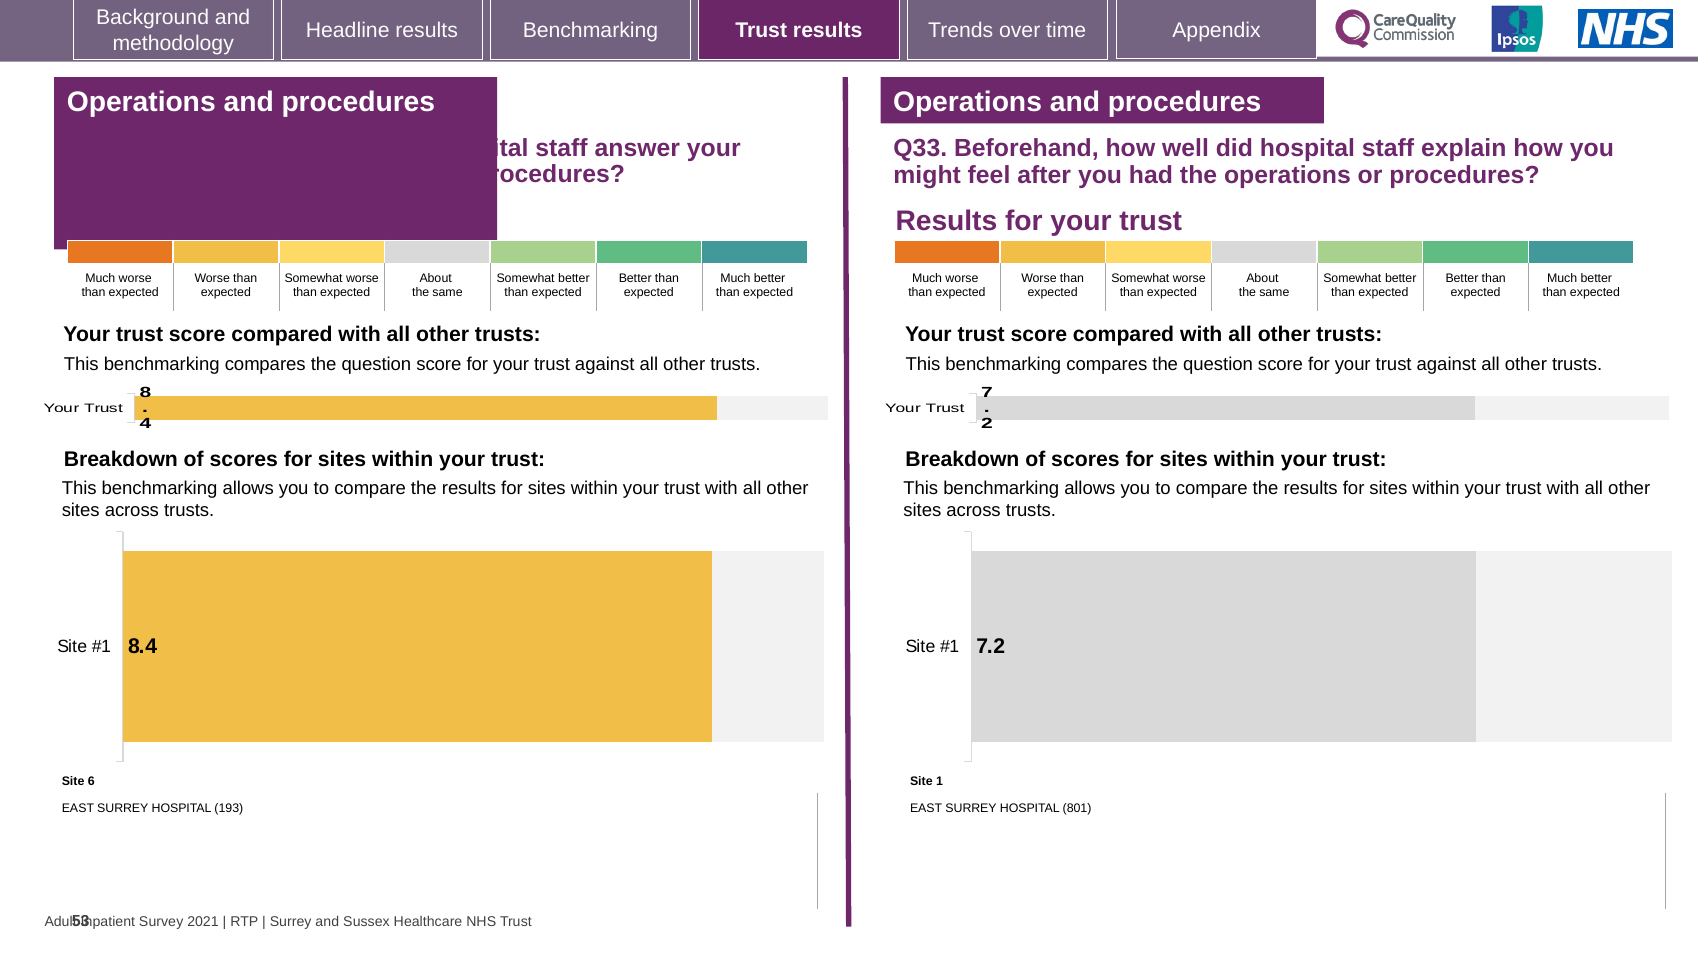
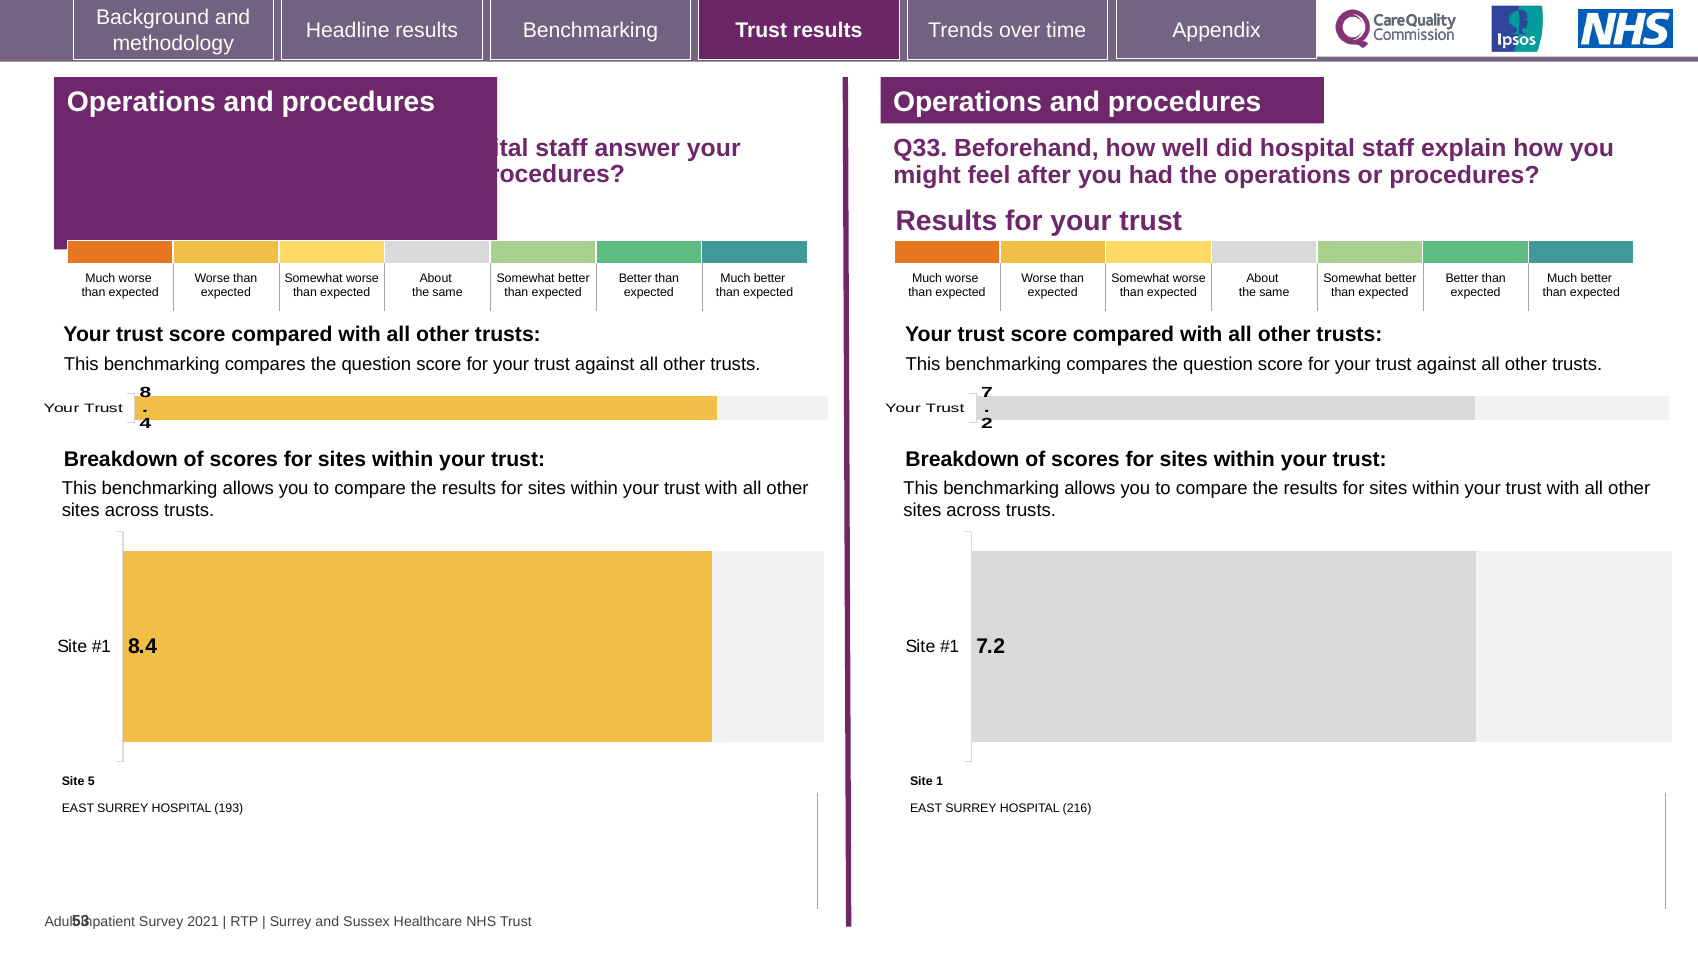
6: 6 -> 5 (91, 781)
801: 801 -> 216 (1077, 809)
